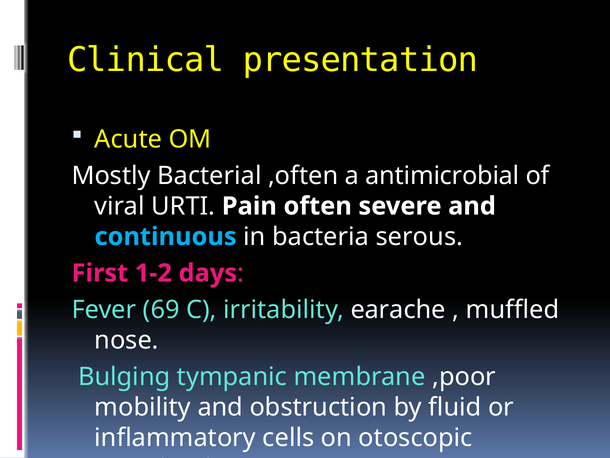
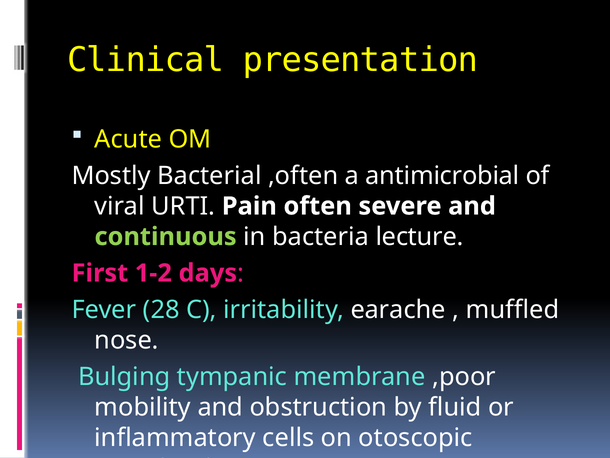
continuous colour: light blue -> light green (166, 236)
serous: serous -> lecture (420, 236)
69: 69 -> 28 (161, 309)
